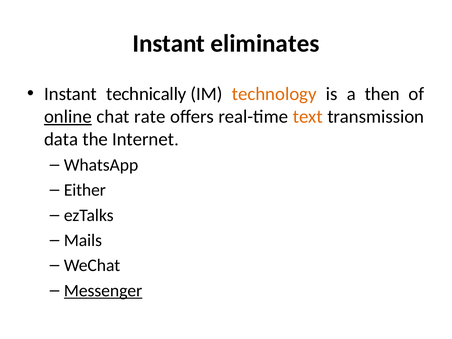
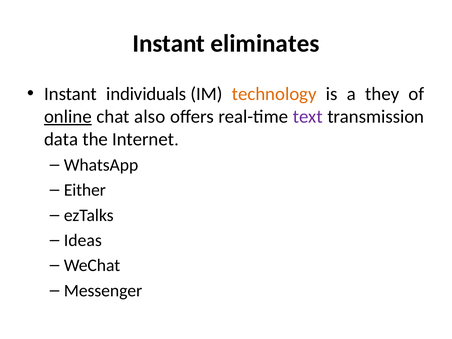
technically: technically -> individuals (146, 94)
then: then -> they (382, 94)
rate: rate -> also (150, 117)
text colour: orange -> purple (308, 117)
Mails: Mails -> Ideas (83, 240)
Messenger underline: present -> none (103, 291)
